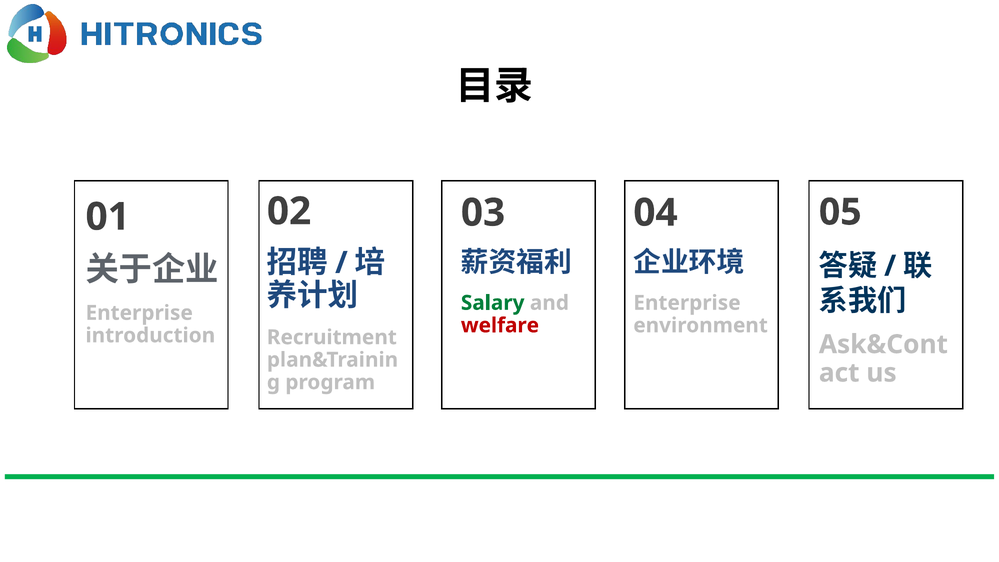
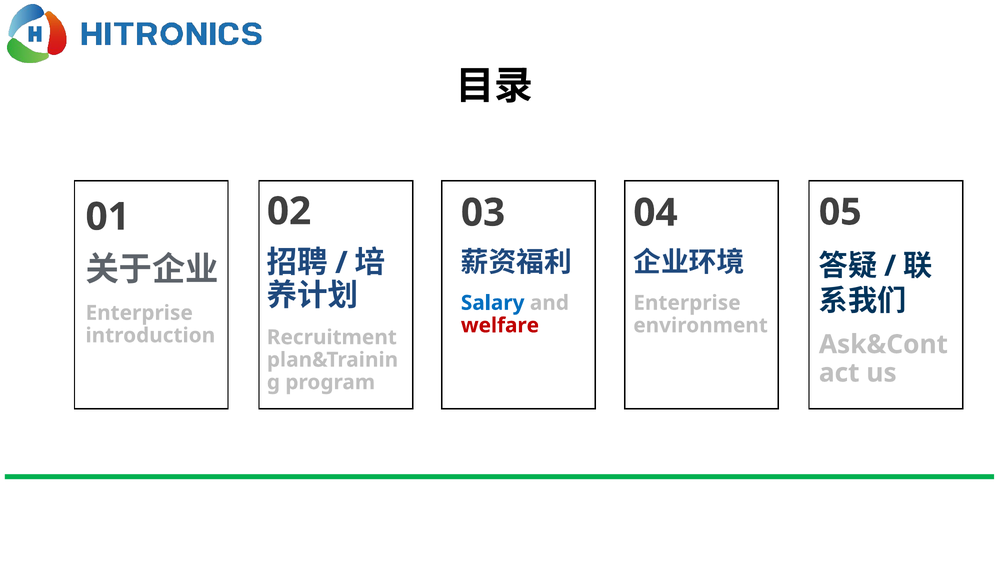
Salary colour: green -> blue (493, 303)
